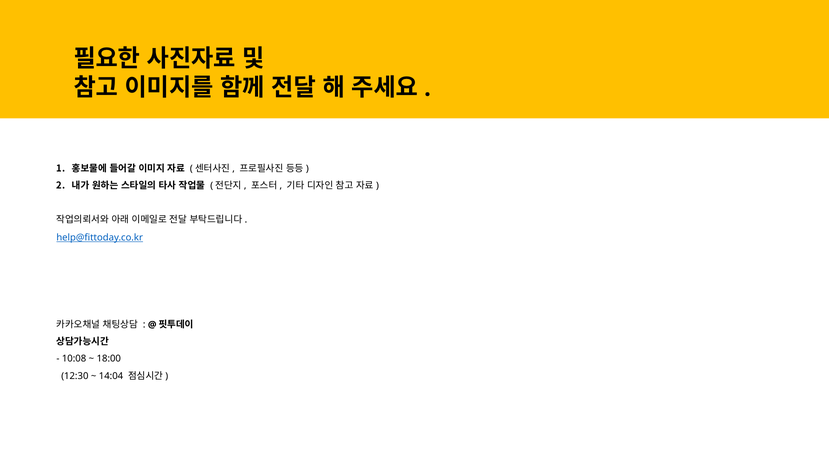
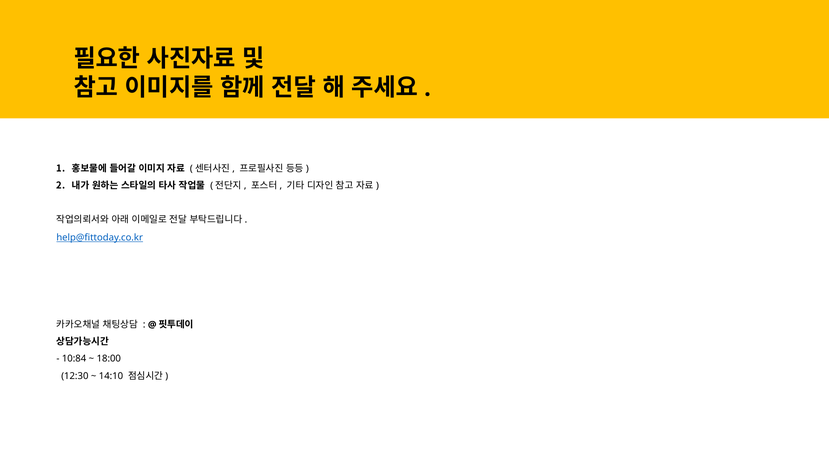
10:08: 10:08 -> 10:84 (74, 359)
14:04: 14:04 -> 14:10 (111, 376)
